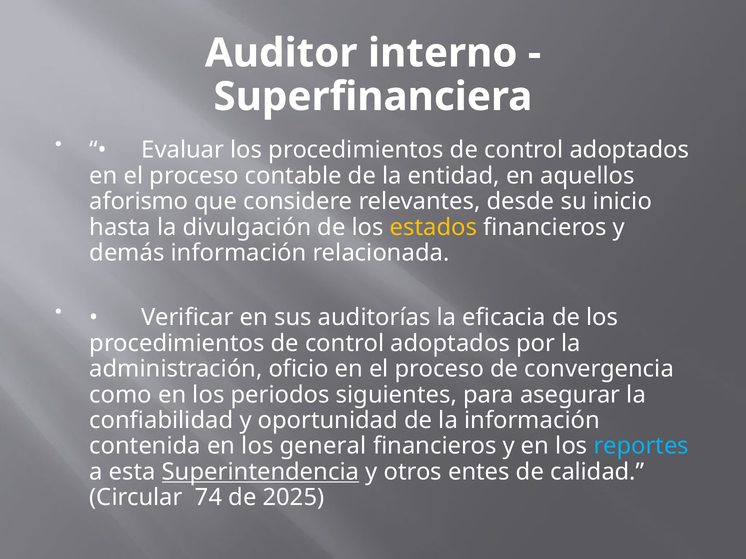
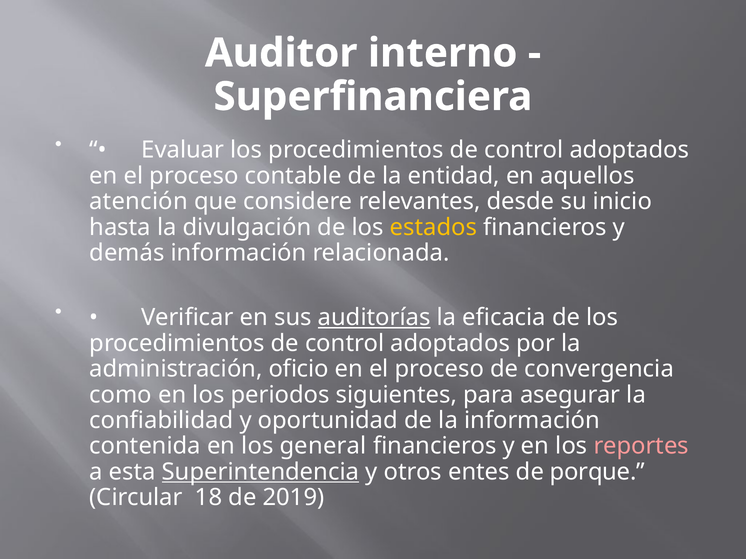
aforismo: aforismo -> atención (139, 202)
auditorías underline: none -> present (374, 318)
reportes colour: light blue -> pink (641, 446)
calidad: calidad -> porque (597, 472)
74: 74 -> 18 (209, 498)
2025: 2025 -> 2019 (293, 498)
